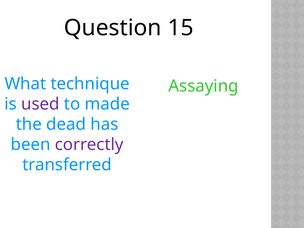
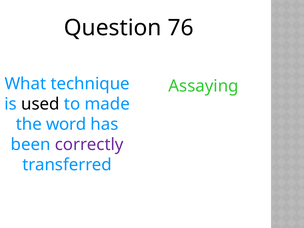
15: 15 -> 76 (181, 28)
used colour: purple -> black (40, 104)
dead: dead -> word (66, 124)
